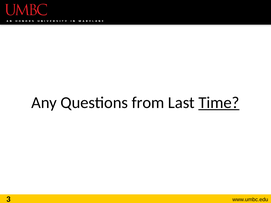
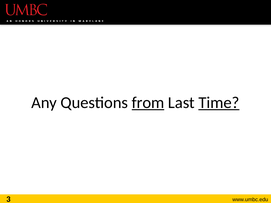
from underline: none -> present (148, 103)
